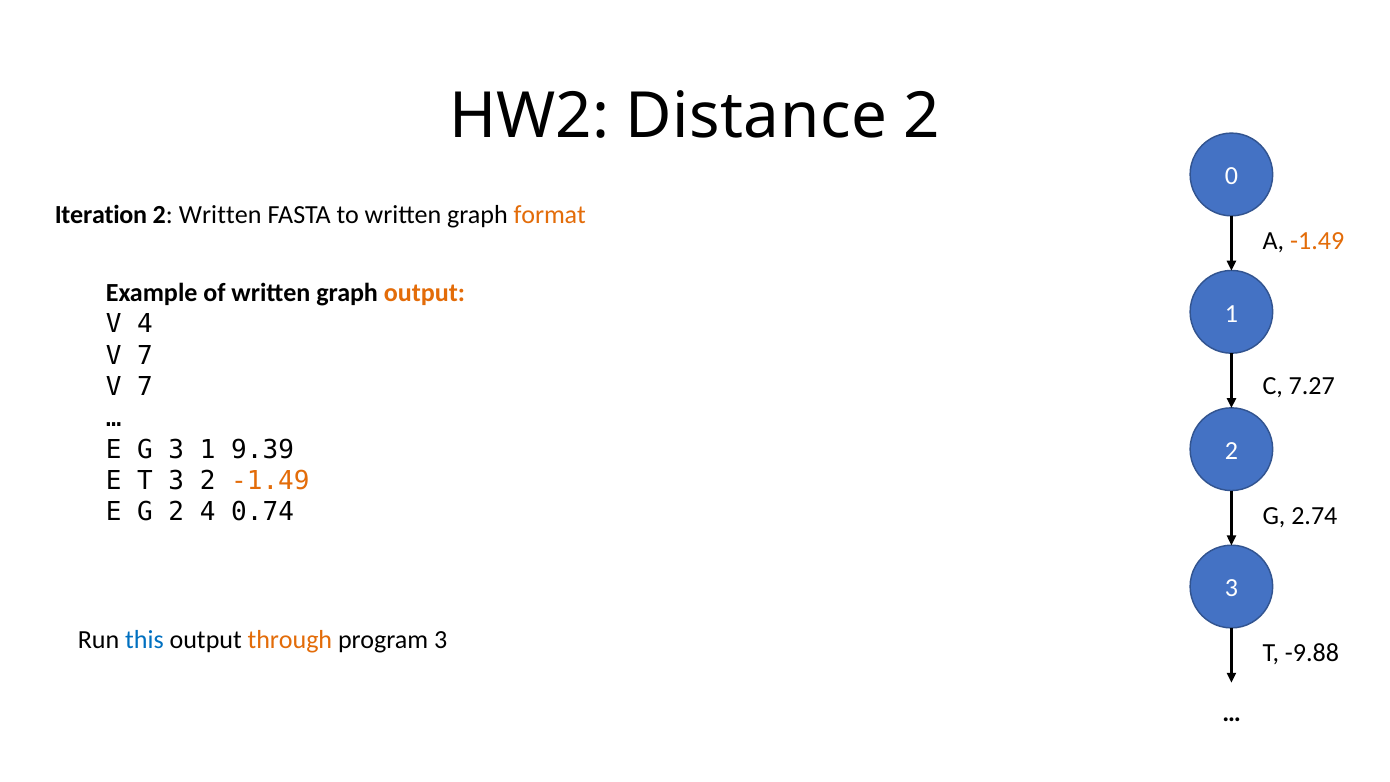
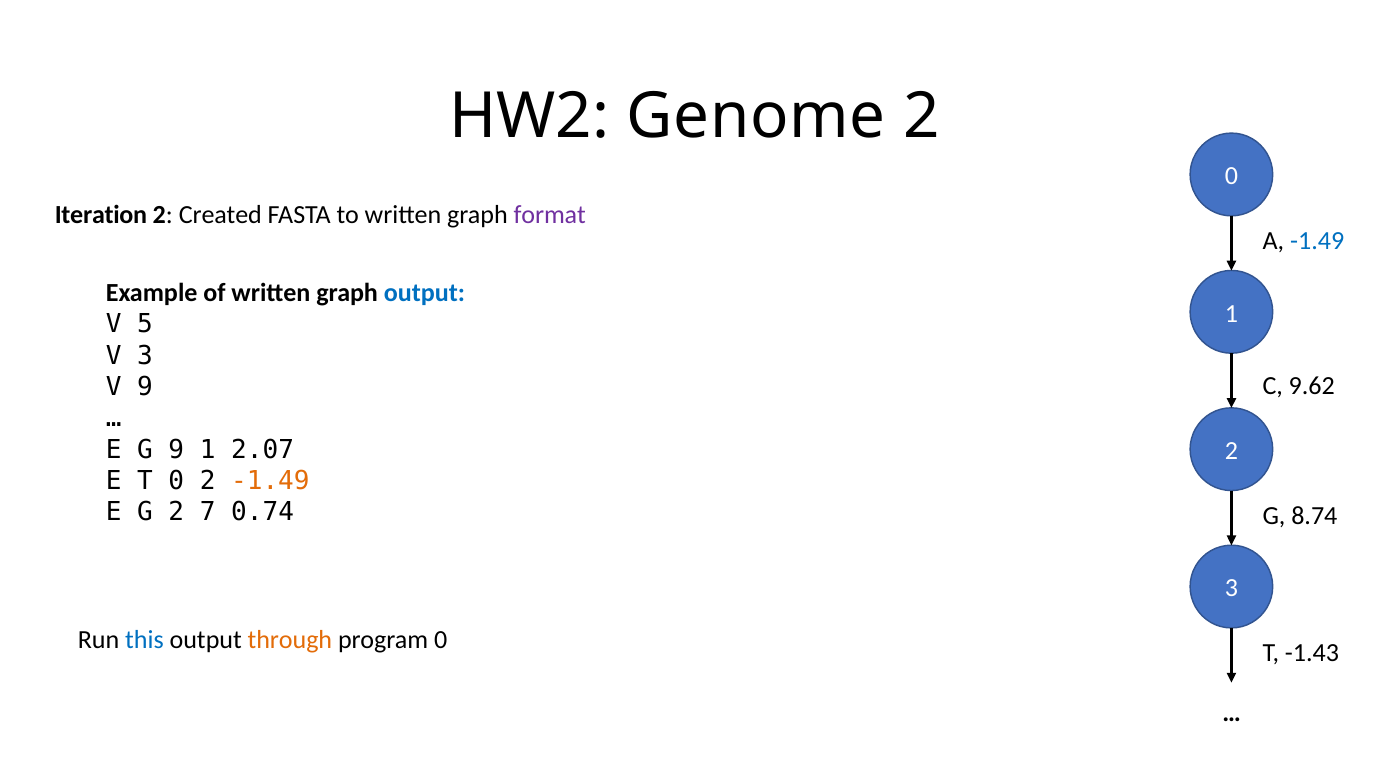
Distance: Distance -> Genome (756, 117)
2 Written: Written -> Created (220, 215)
format colour: orange -> purple (550, 215)
-1.49 colour: orange -> blue (1317, 241)
output colour: orange -> blue (424, 293)
V 4: 4 -> 5 (145, 324)
7: 7 -> 3 (145, 356)
7.27: 7.27 -> 9.62 (1312, 385)
7: 7 -> 9 (145, 387)
G 3: 3 -> 9 (176, 449)
9.39: 9.39 -> 2.07 (263, 449)
T 3: 3 -> 0 (176, 481)
2 4: 4 -> 7 (208, 512)
2.74: 2.74 -> 8.74 (1314, 515)
program 3: 3 -> 0 (441, 640)
-9.88: -9.88 -> -1.43 (1312, 652)
